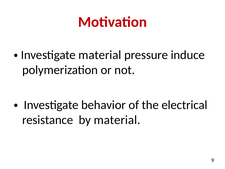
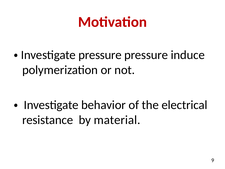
material: material -> pressure (100, 55)
